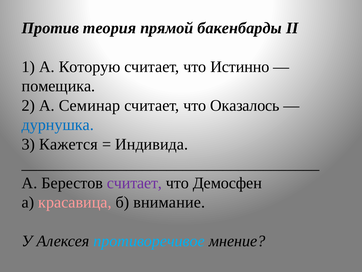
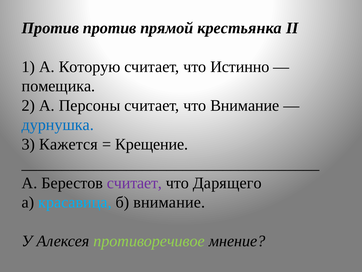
Против теория: теория -> против (110, 28)
бакенбарды: бакенбарды -> крестьянка (240, 28)
Семинар: Семинар -> Персоны (90, 105)
что Оказалось: Оказалось -> Внимание (245, 105)
Индивида: Индивида -> Крещение (152, 144)
Демосфен: Демосфен -> Дарящего (227, 183)
красавица colour: pink -> light blue (75, 202)
противоречивое colour: light blue -> light green (149, 241)
